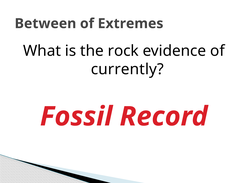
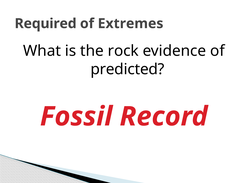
Between: Between -> Required (46, 24)
currently: currently -> predicted (127, 70)
